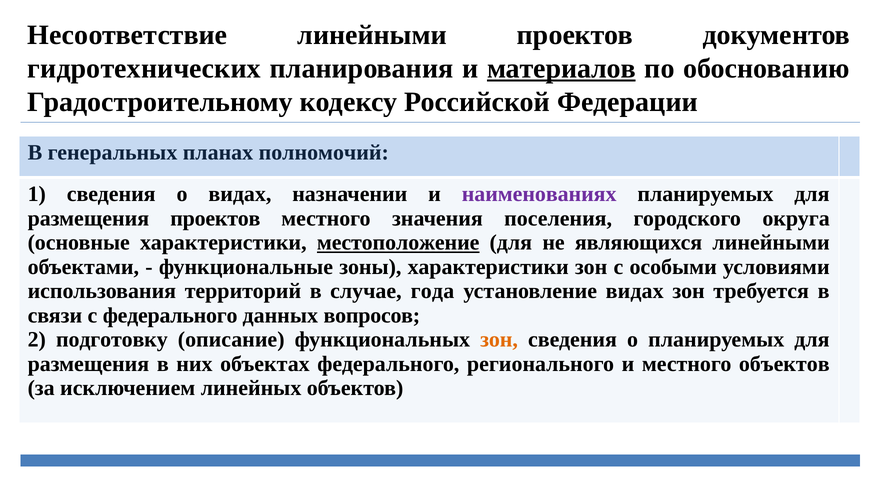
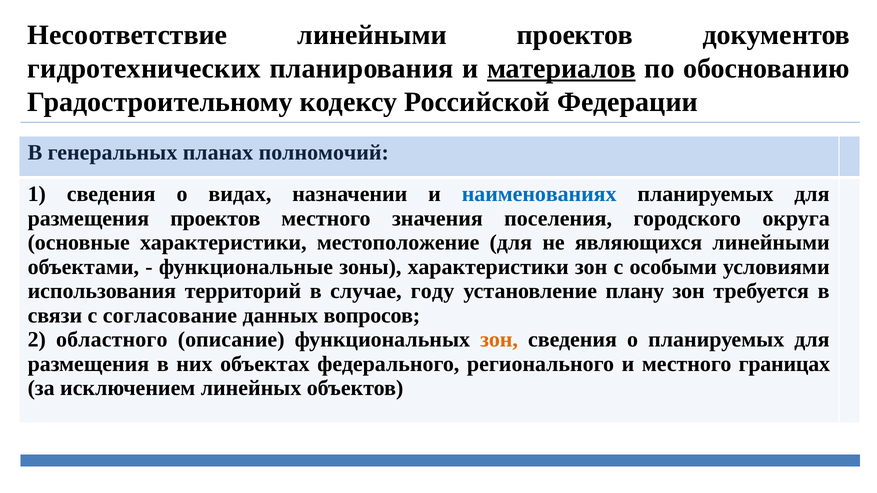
наименованиях colour: purple -> blue (539, 194)
местоположение underline: present -> none (398, 243)
года: года -> году (432, 291)
установление видах: видах -> плану (635, 291)
с федерального: федерального -> согласование (170, 316)
подготовку: подготовку -> областного (112, 340)
местного объектов: объектов -> границах (784, 364)
